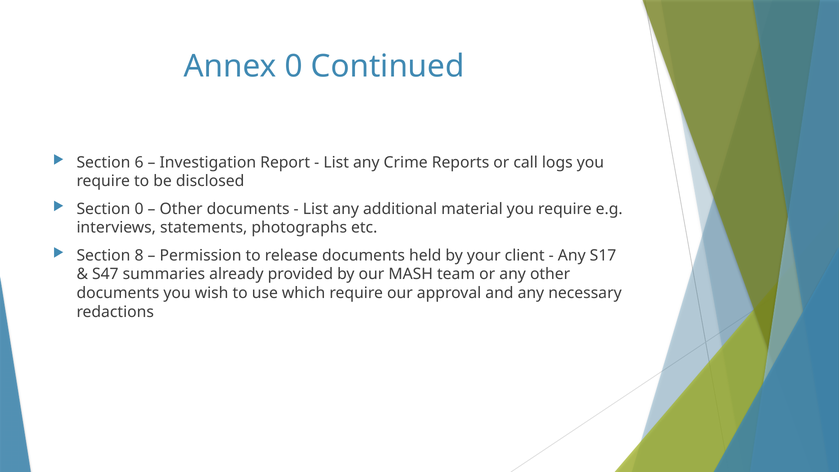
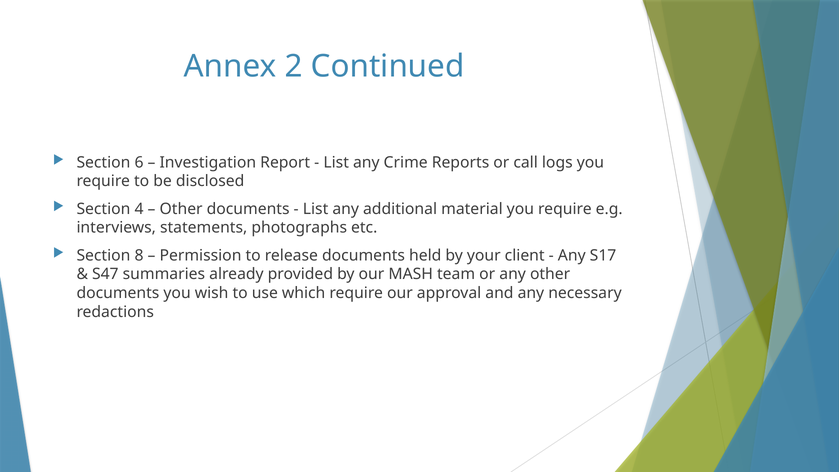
Annex 0: 0 -> 2 (294, 66)
Section 0: 0 -> 4 (139, 209)
